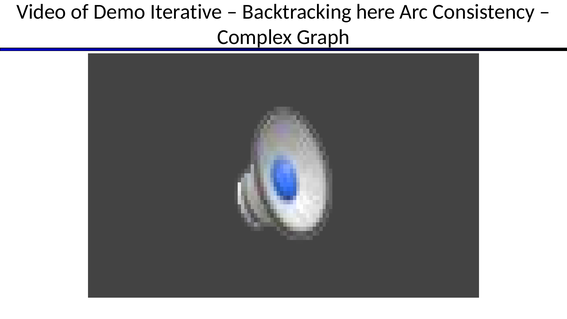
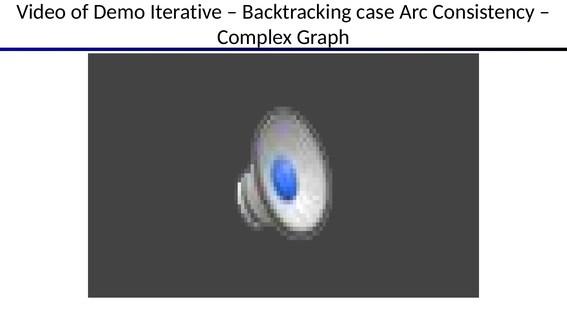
here: here -> case (375, 12)
